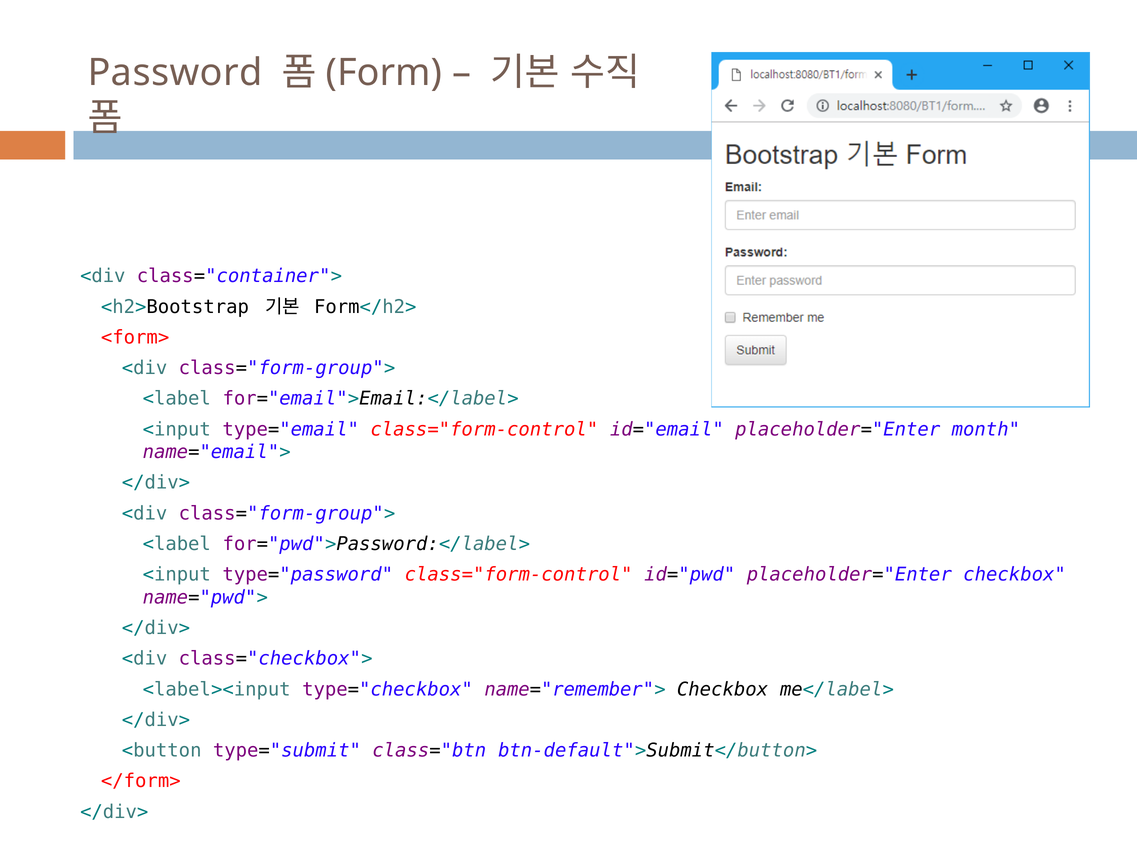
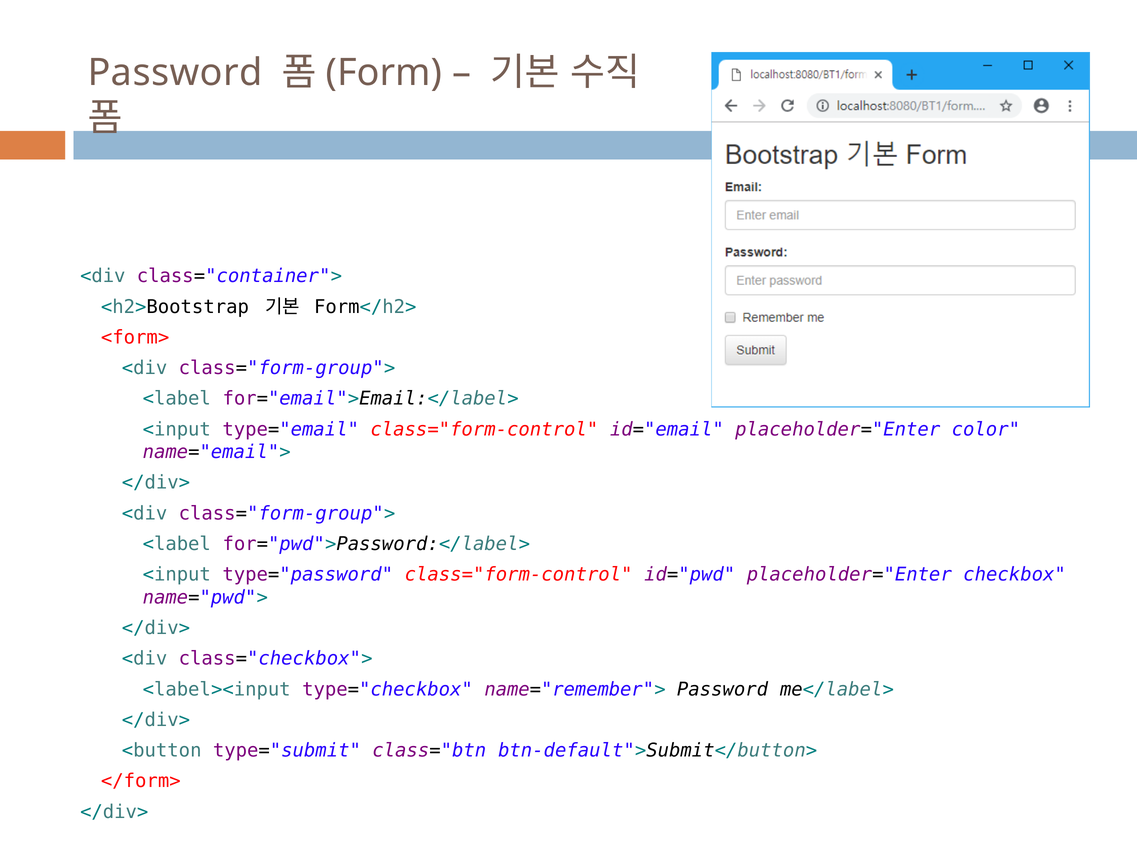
month: month -> color (986, 429)
name="remember"> Checkbox: Checkbox -> Password (723, 689)
